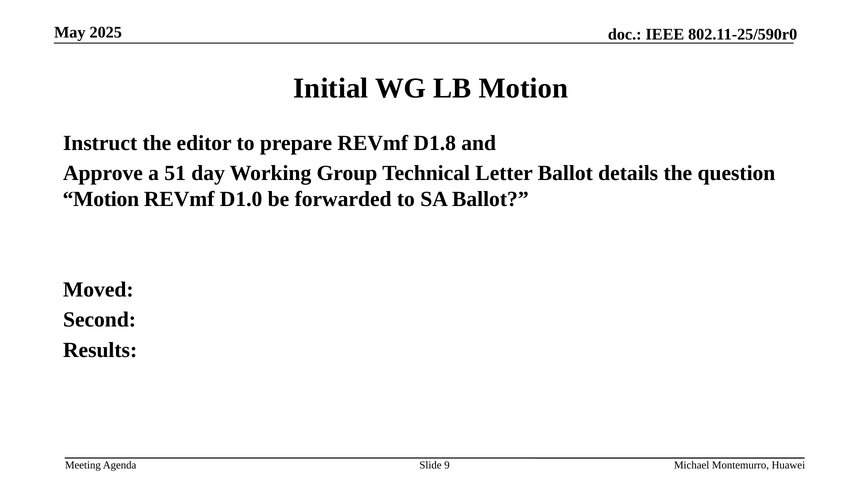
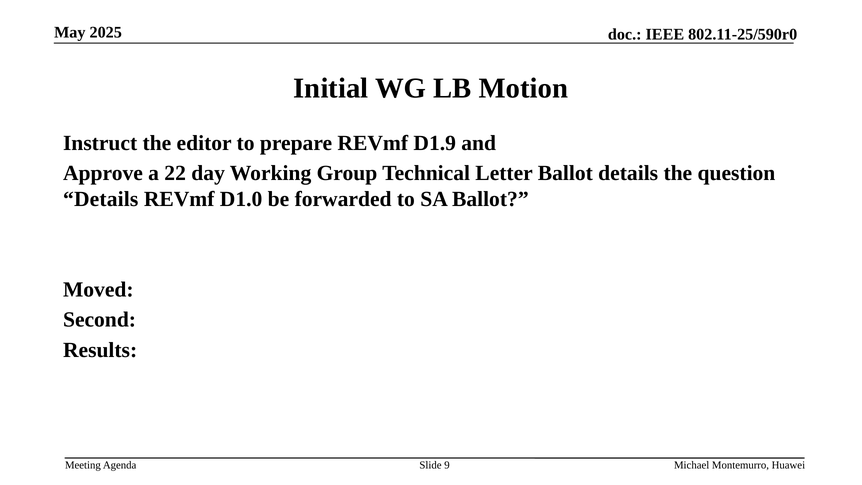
D1.8: D1.8 -> D1.9 (435, 143)
51: 51 -> 22 (175, 173)
Motion: Motion -> Details (101, 199)
